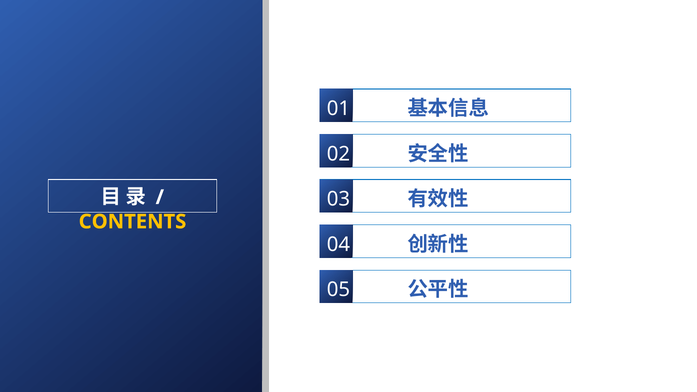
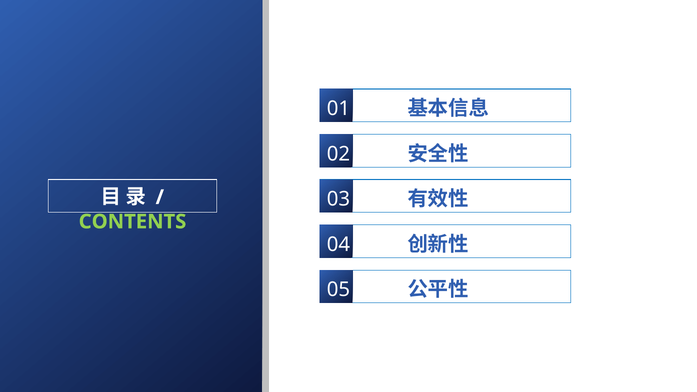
CONTENTS colour: yellow -> light green (133, 222)
